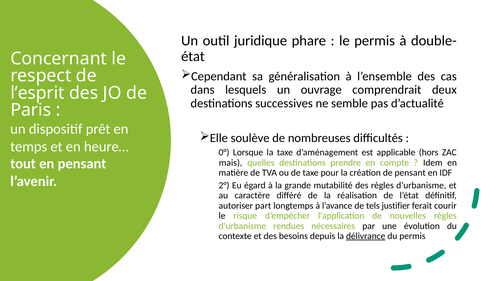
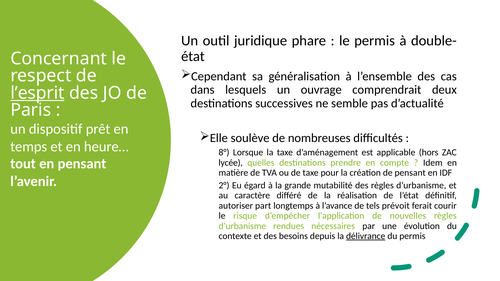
l’esprit underline: none -> present (38, 93)
0°: 0° -> 8° (224, 153)
mais: mais -> lycée (231, 163)
justifier: justifier -> prévoit (396, 206)
